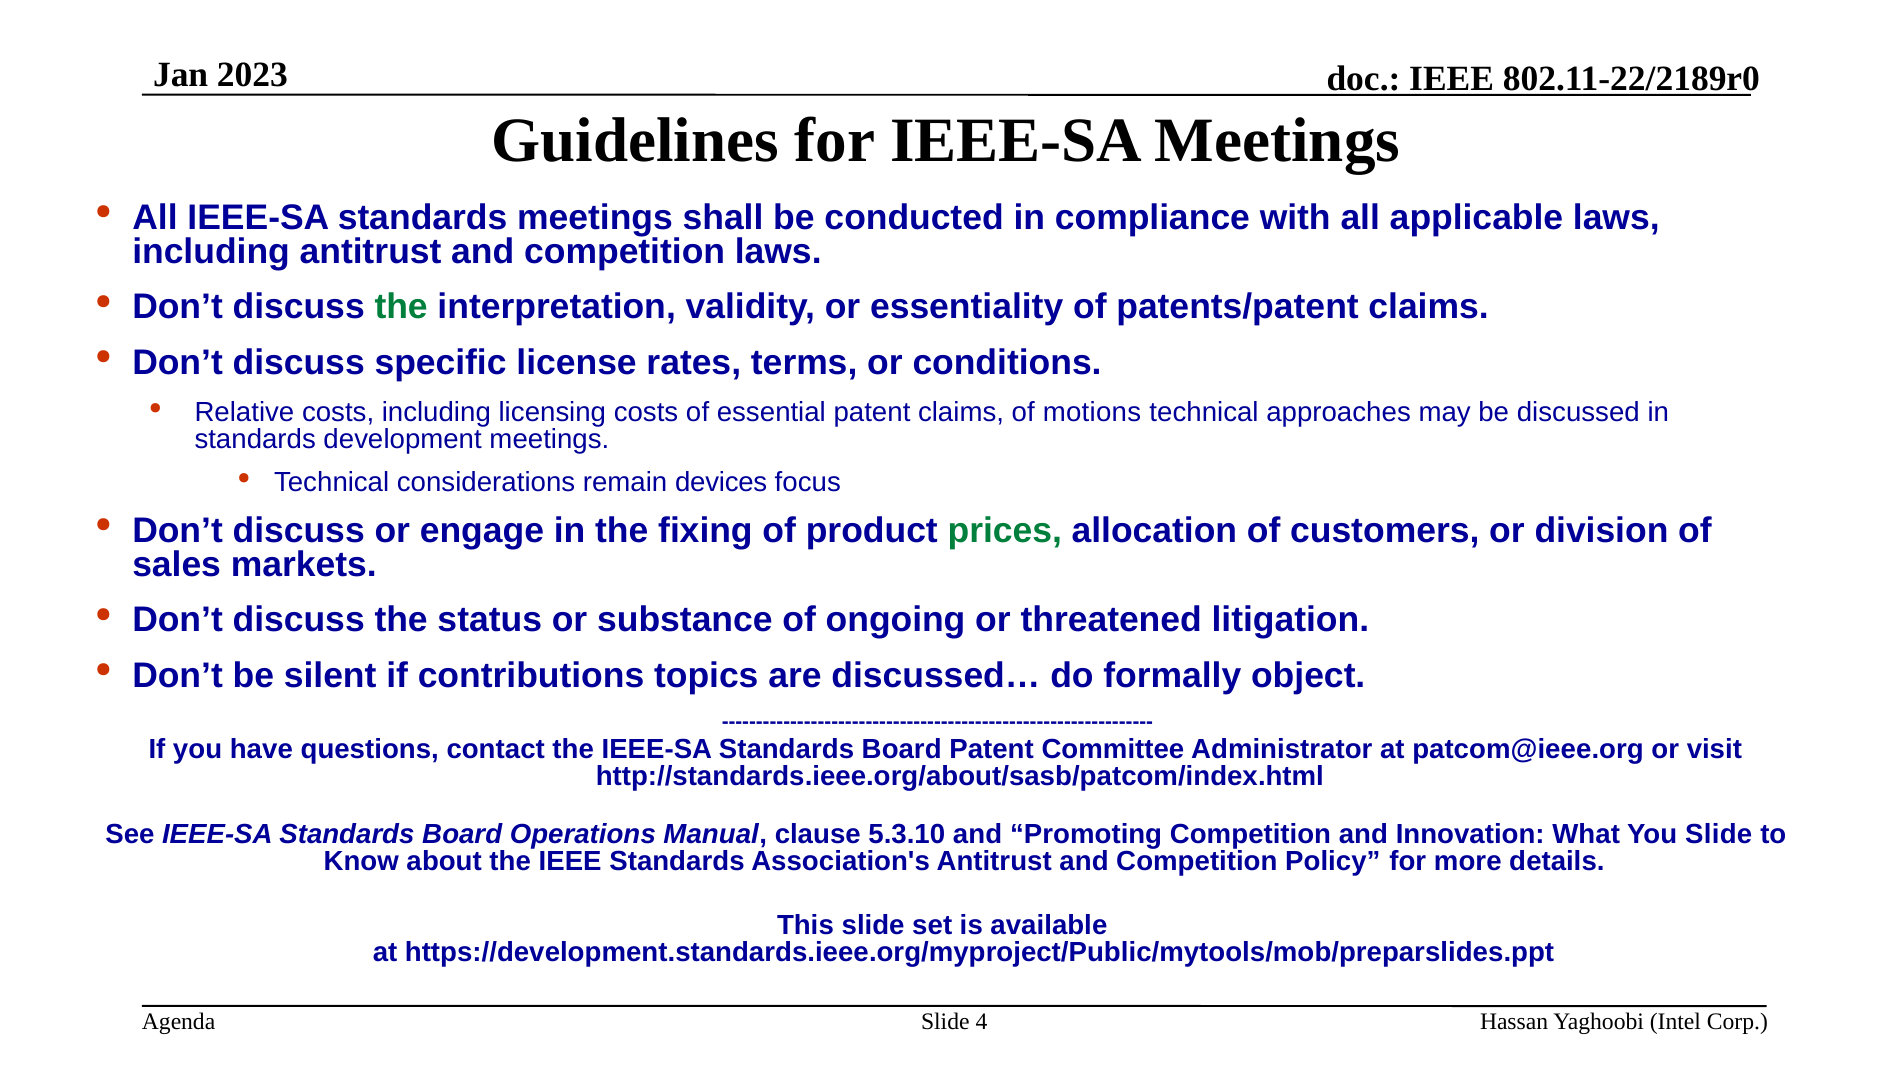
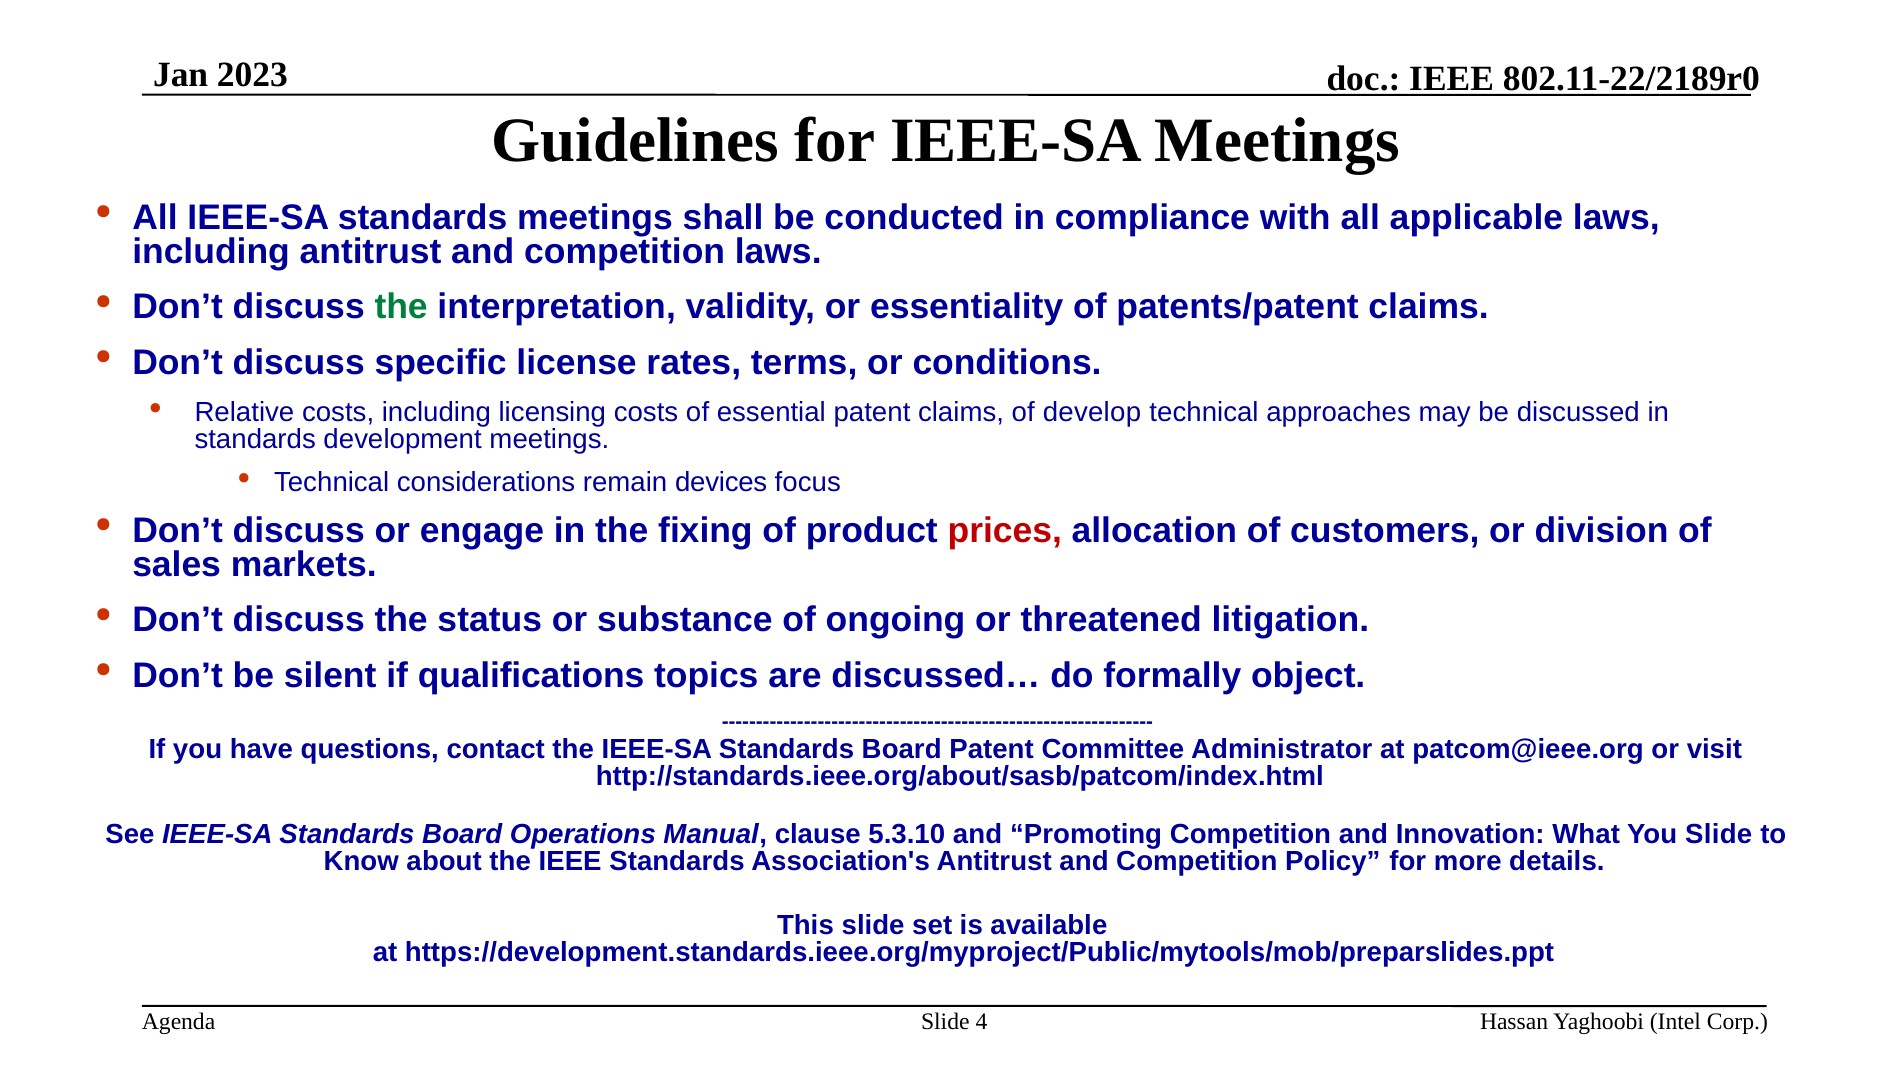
motions: motions -> develop (1092, 413)
prices colour: green -> red (1005, 530)
contributions: contributions -> qualifications (531, 675)
